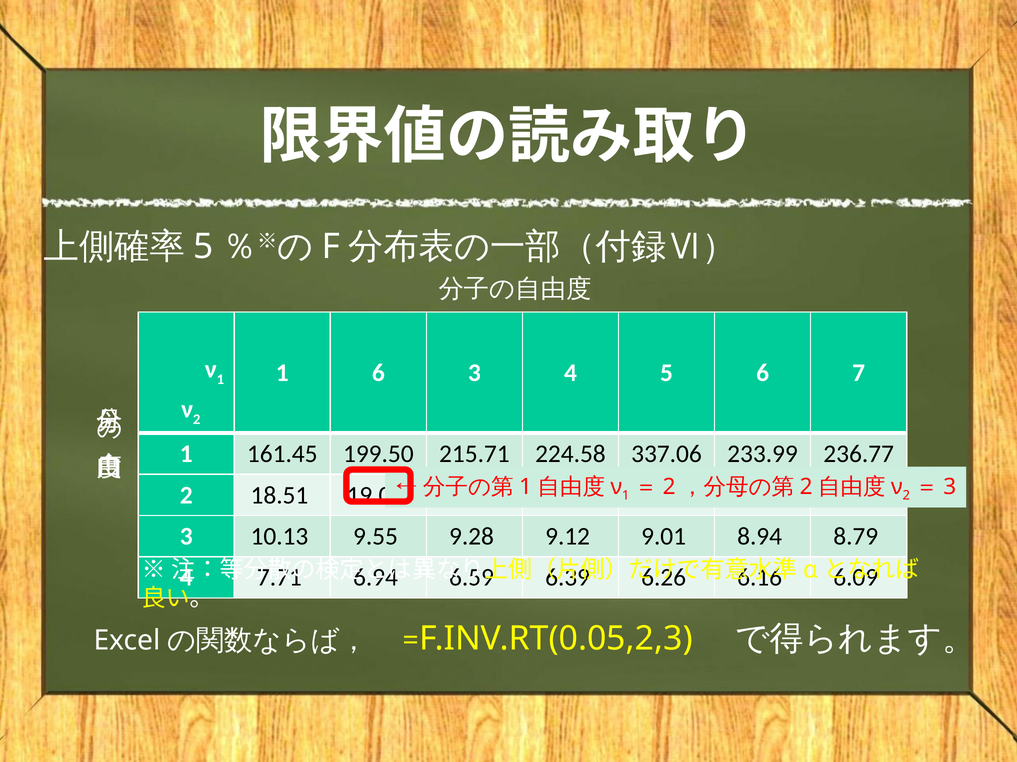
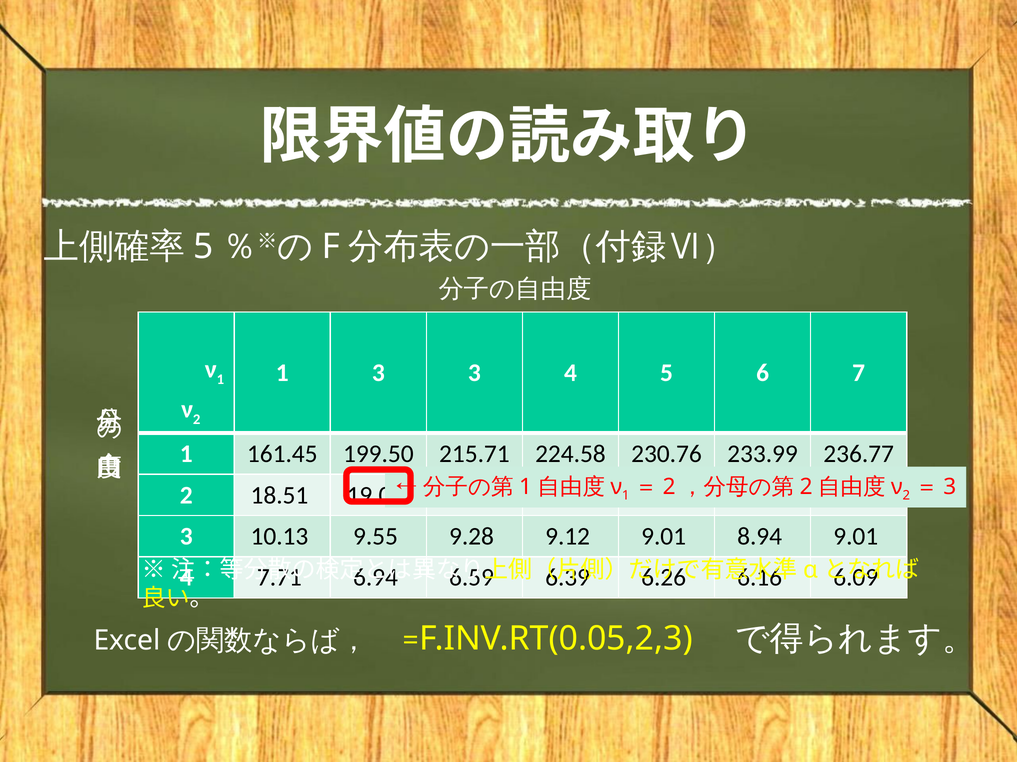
1 6: 6 -> 3 (378, 373)
337.06: 337.06 -> 230.76 (666, 454)
8.94 8.79: 8.79 -> 9.01 (856, 537)
